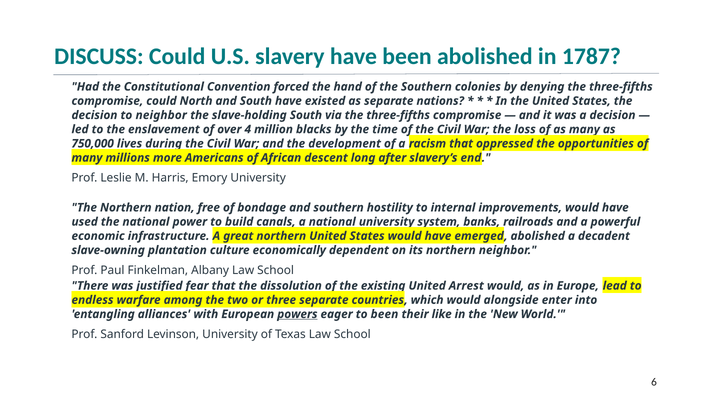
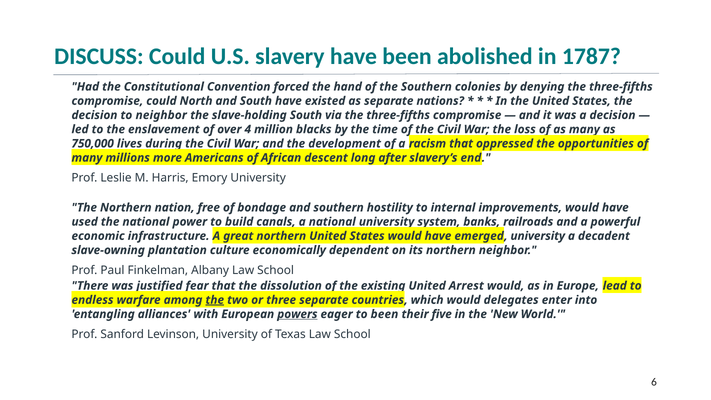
emerged abolished: abolished -> university (538, 236)
the underline: none -> present (215, 300)
alongside: alongside -> delegates (511, 300)
like: like -> five (442, 314)
